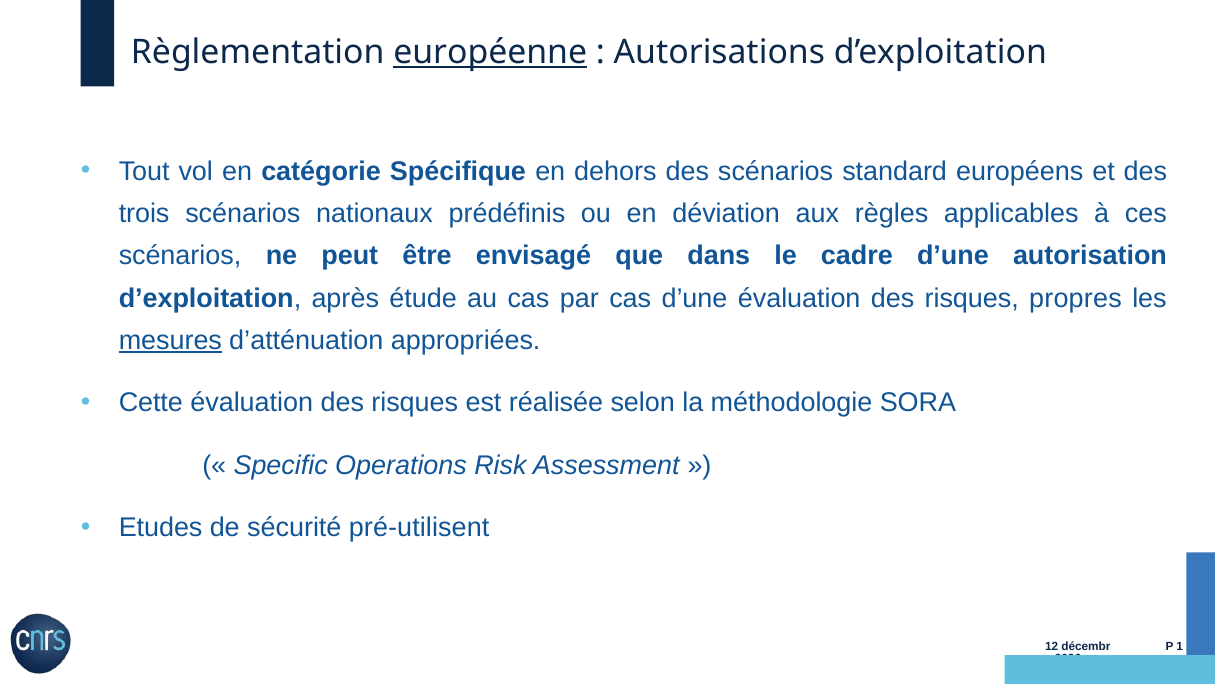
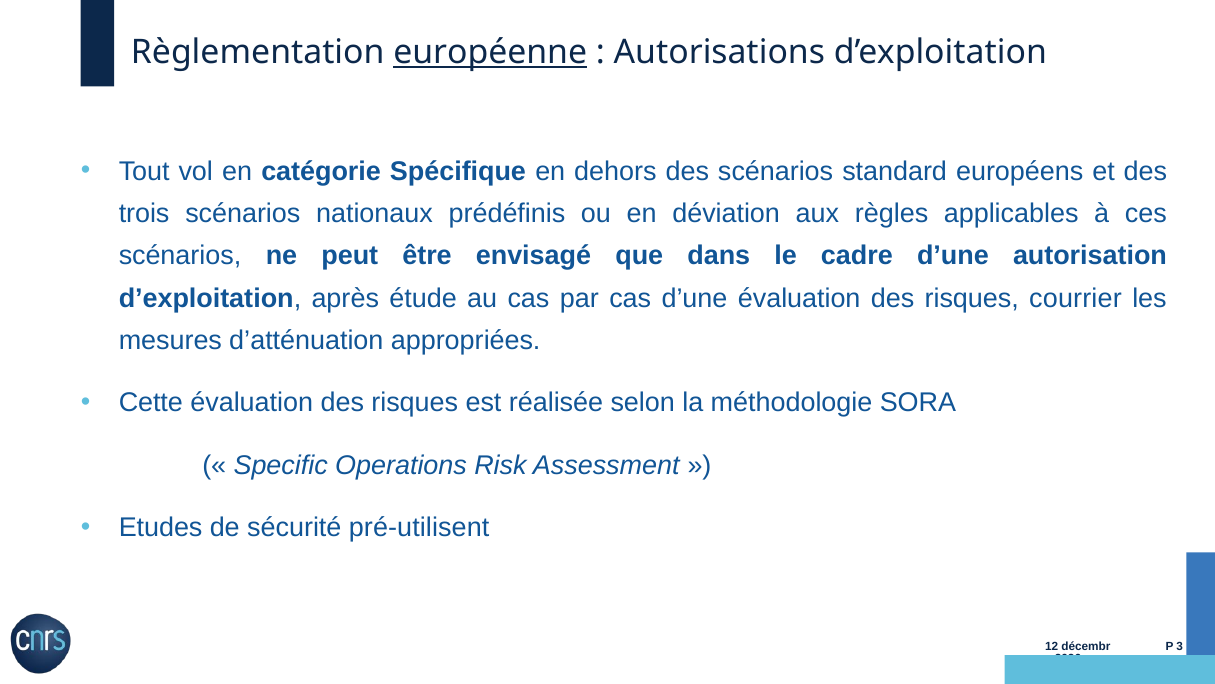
propres: propres -> courrier (1075, 298)
mesures underline: present -> none (170, 340)
1: 1 -> 3 (1180, 646)
